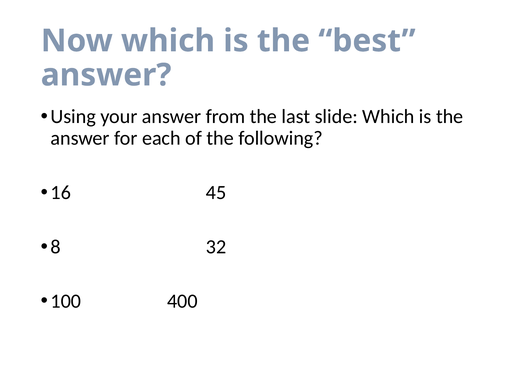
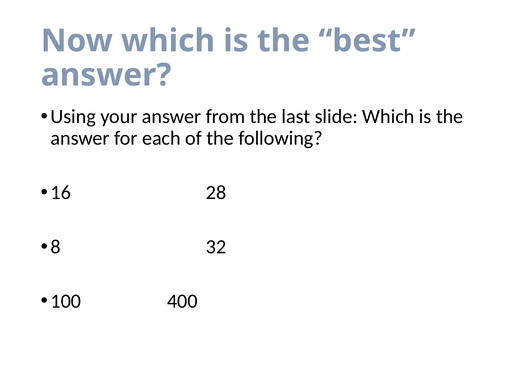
45: 45 -> 28 (216, 193)
